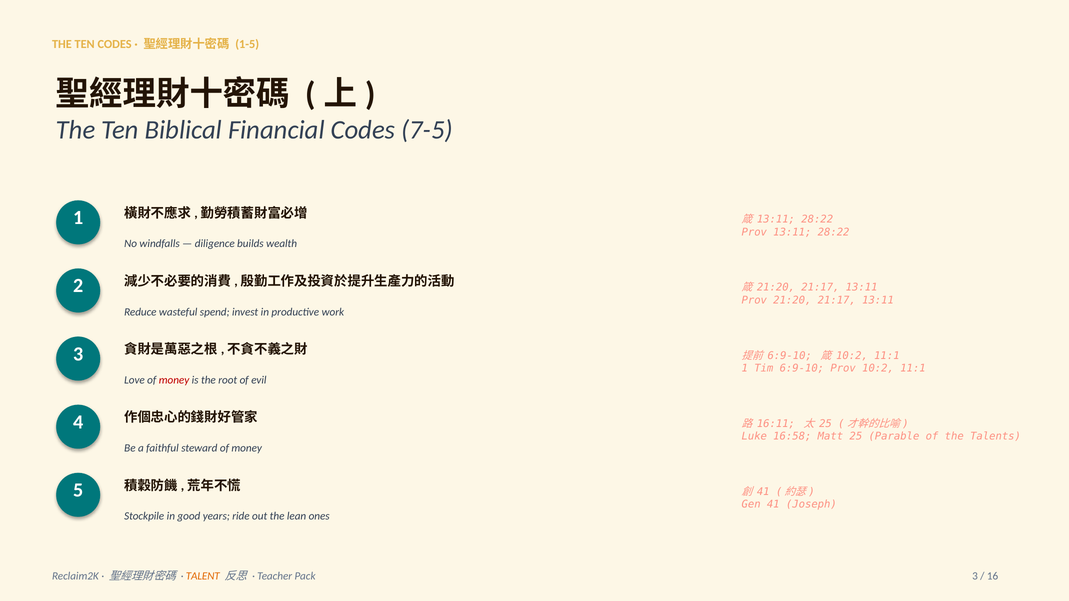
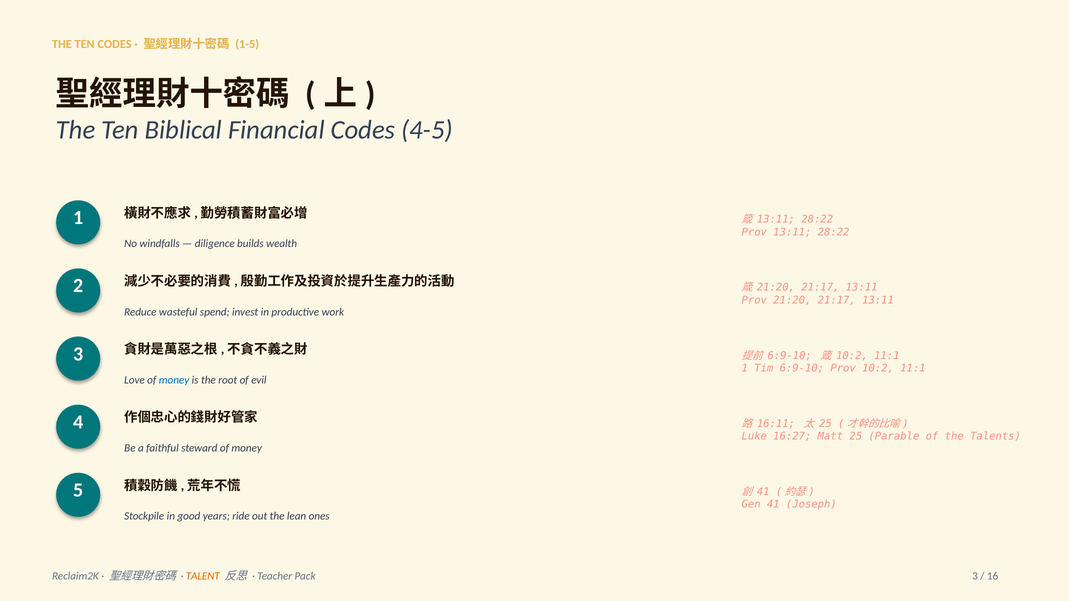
7-5: 7-5 -> 4-5 (427, 130)
money colour: red -> blue (174, 380)
16:58: 16:58 -> 16:27 (792, 437)
